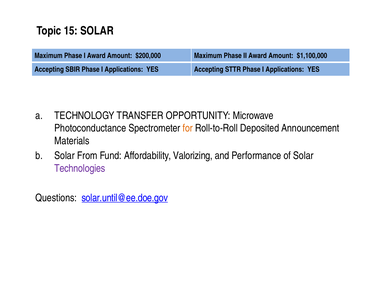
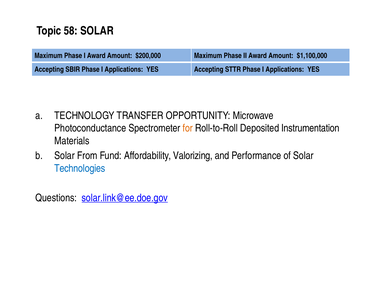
15: 15 -> 58 (71, 31)
Announcement: Announcement -> Instrumentation (310, 128)
Technologies colour: purple -> blue (80, 168)
solar.until@ee.doe.gov: solar.until@ee.doe.gov -> solar.link@ee.doe.gov (125, 198)
